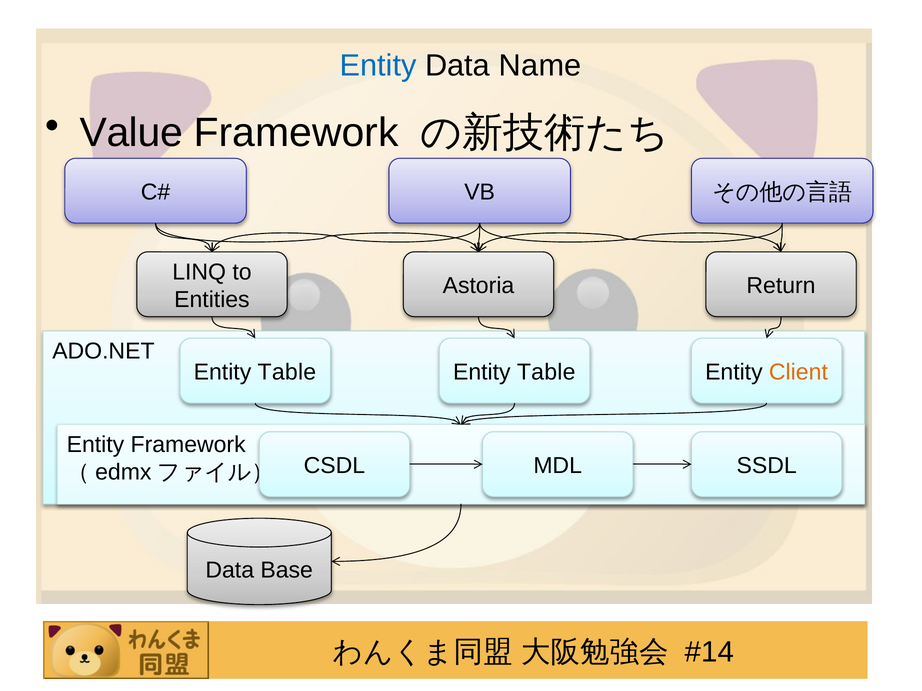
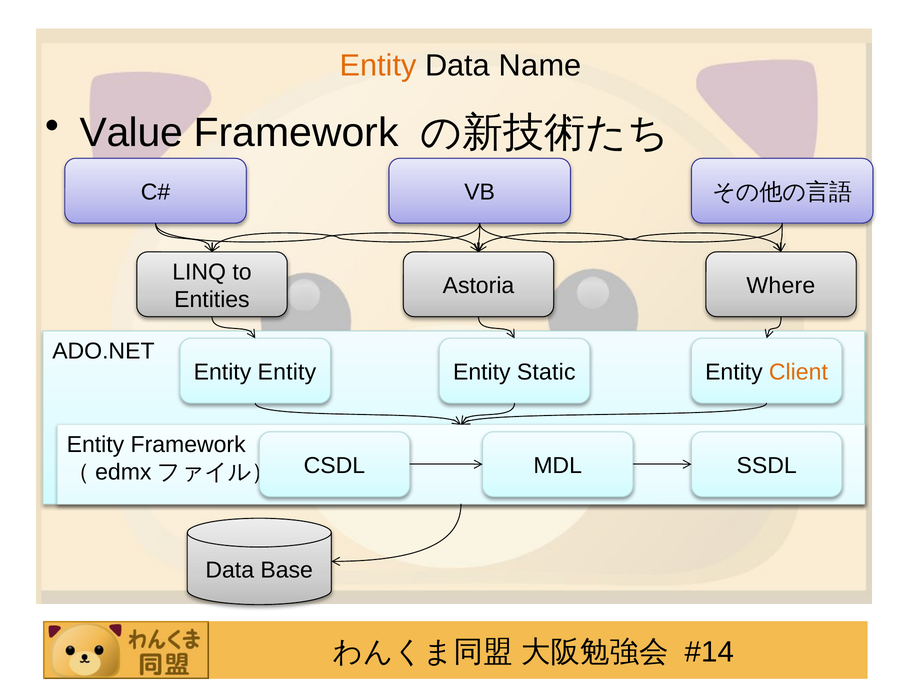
Entity colour: blue -> orange (378, 65)
Return: Return -> Where (781, 286)
Table: Table -> Entity (287, 373)
Table: Table -> Static (546, 373)
